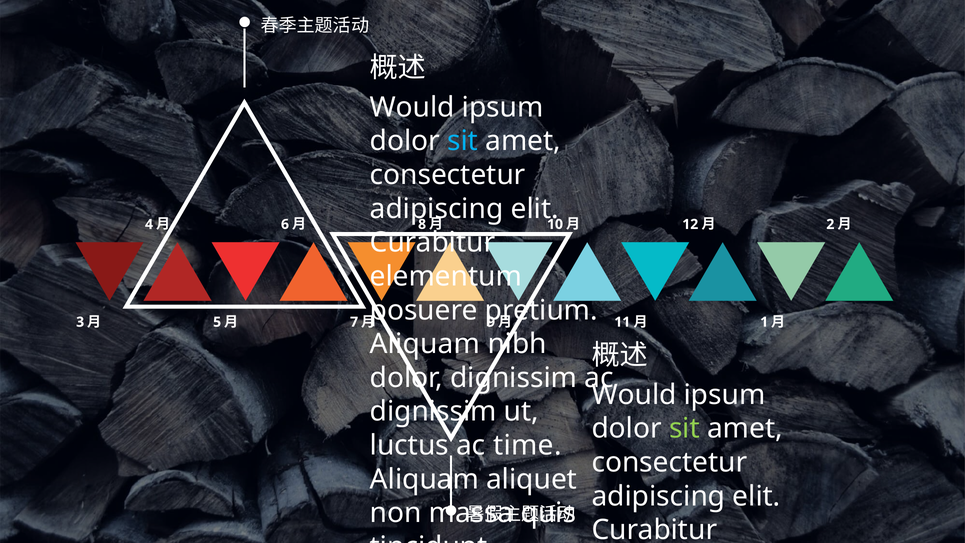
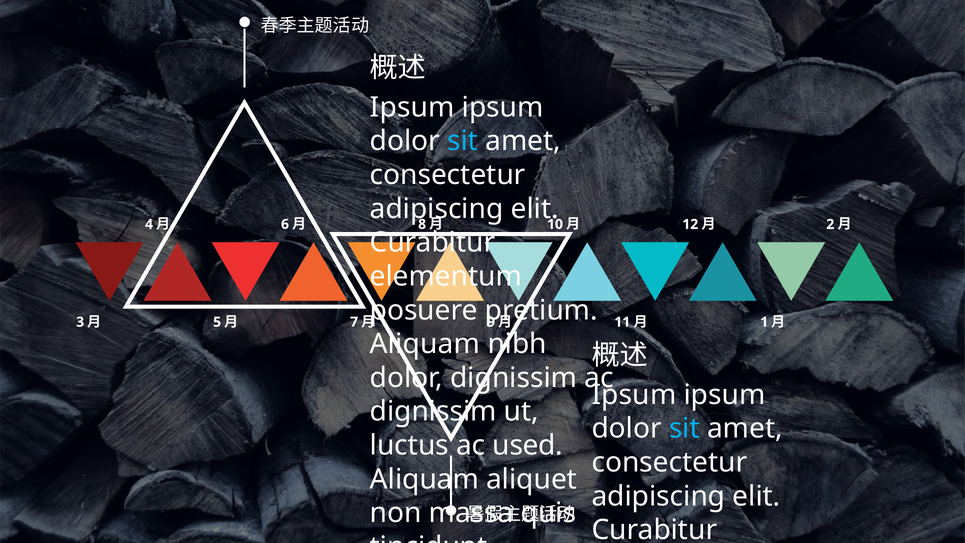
Would: Would -> Ipsum (412, 107)
Would: Would -> Ipsum (634, 395)
sit colour: light green -> light blue (684, 428)
time: time -> used (528, 445)
